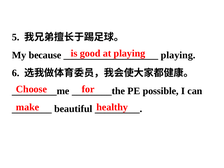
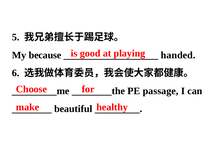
playing: playing -> handed (178, 55)
possible: possible -> passage (161, 91)
